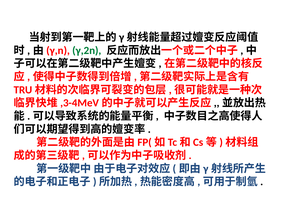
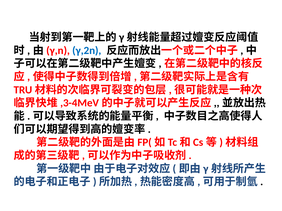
γ,2n colour: green -> blue (87, 51)
